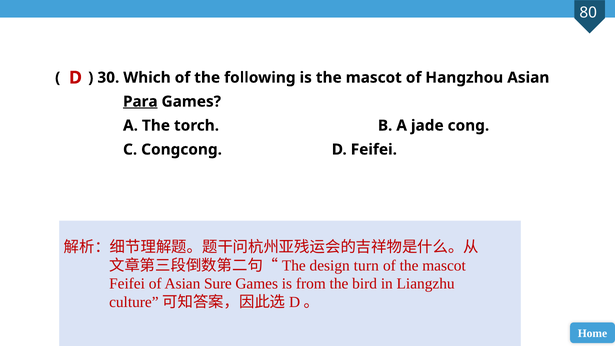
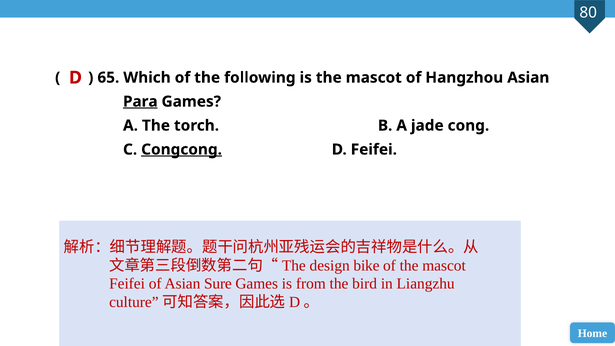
30: 30 -> 65 (108, 78)
Congcong underline: none -> present (182, 149)
turn: turn -> bike (366, 265)
